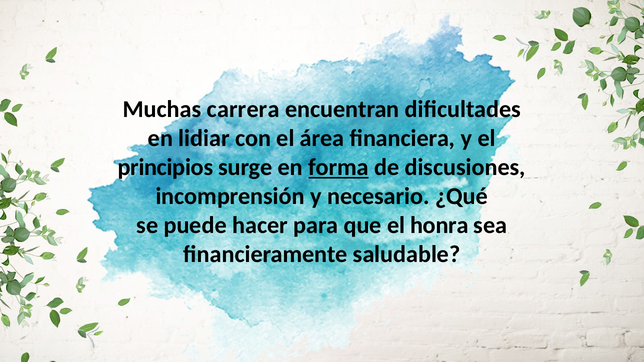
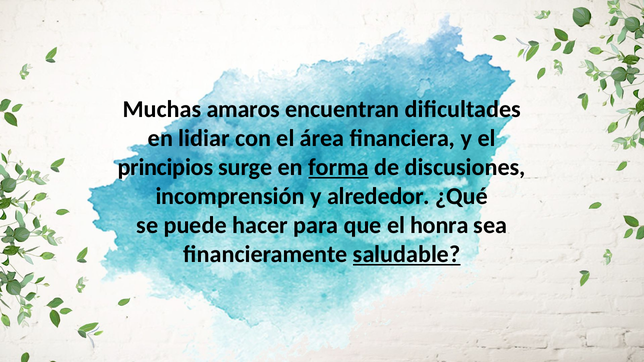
carrera: carrera -> amaros (243, 109)
necesario: necesario -> alrededor (378, 196)
saludable underline: none -> present (407, 254)
